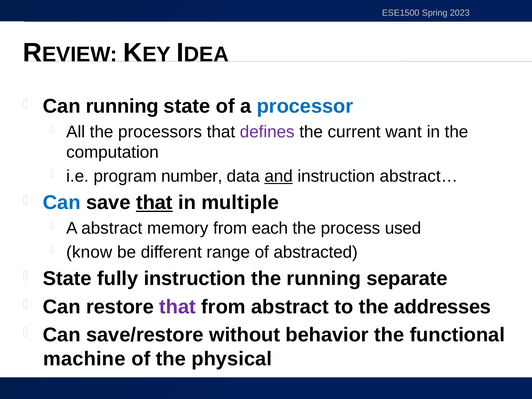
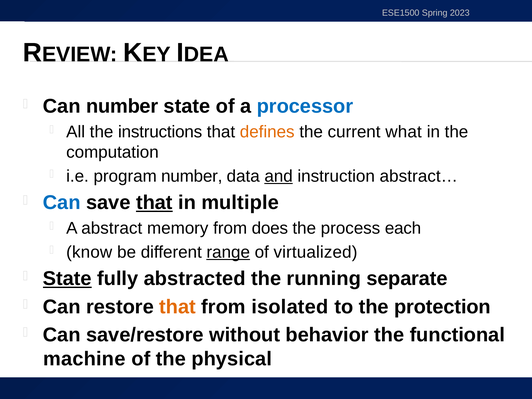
Can running: running -> number (122, 106)
processors: processors -> instructions (160, 132)
defines colour: purple -> orange (267, 132)
want: want -> what (404, 132)
each: each -> does (270, 228)
used: used -> each (403, 228)
range underline: none -> present (228, 252)
abstracted: abstracted -> virtualized (315, 252)
State underline: none -> present (67, 279)
fully instruction: instruction -> abstracted (195, 279)
that colour: purple -> orange (178, 307)
from abstract: abstract -> isolated (290, 307)
addresses: addresses -> protection (442, 307)
